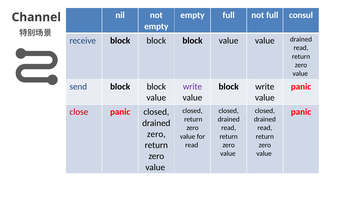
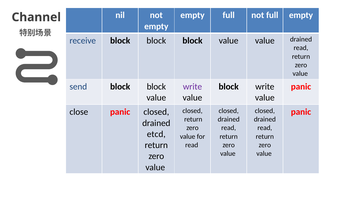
full consul: consul -> empty (301, 15)
close colour: red -> black (79, 112)
zero: zero -> etcd (156, 134)
